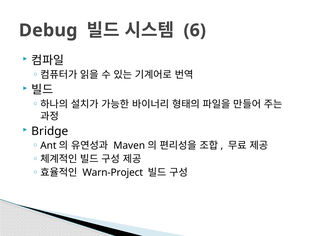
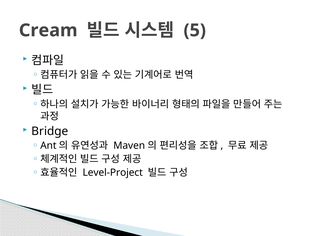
Debug: Debug -> Cream (48, 30)
6: 6 -> 5 (195, 30)
Warn-Project: Warn-Project -> Level-Project (113, 173)
